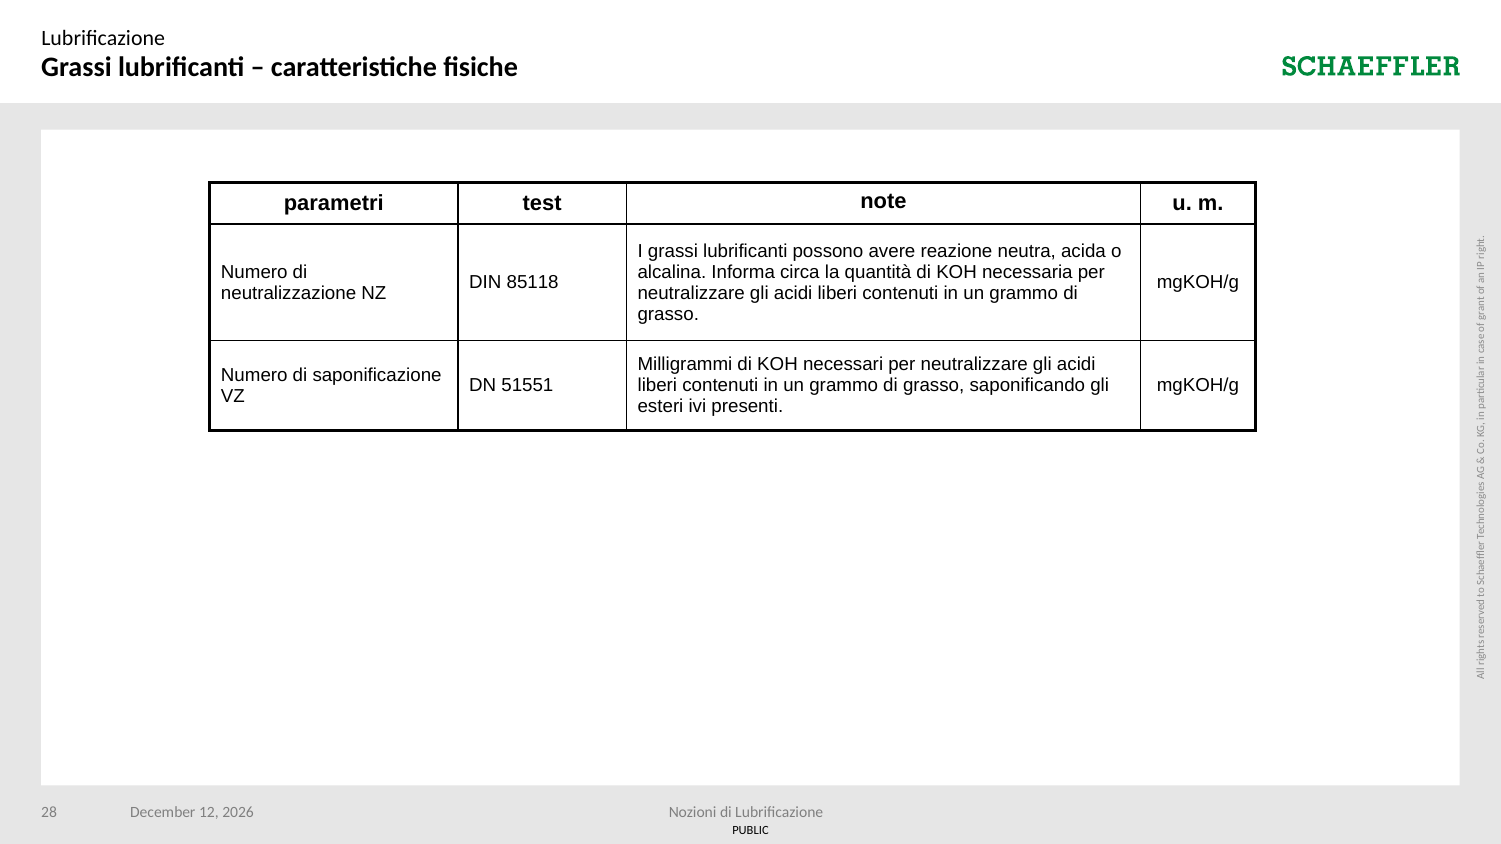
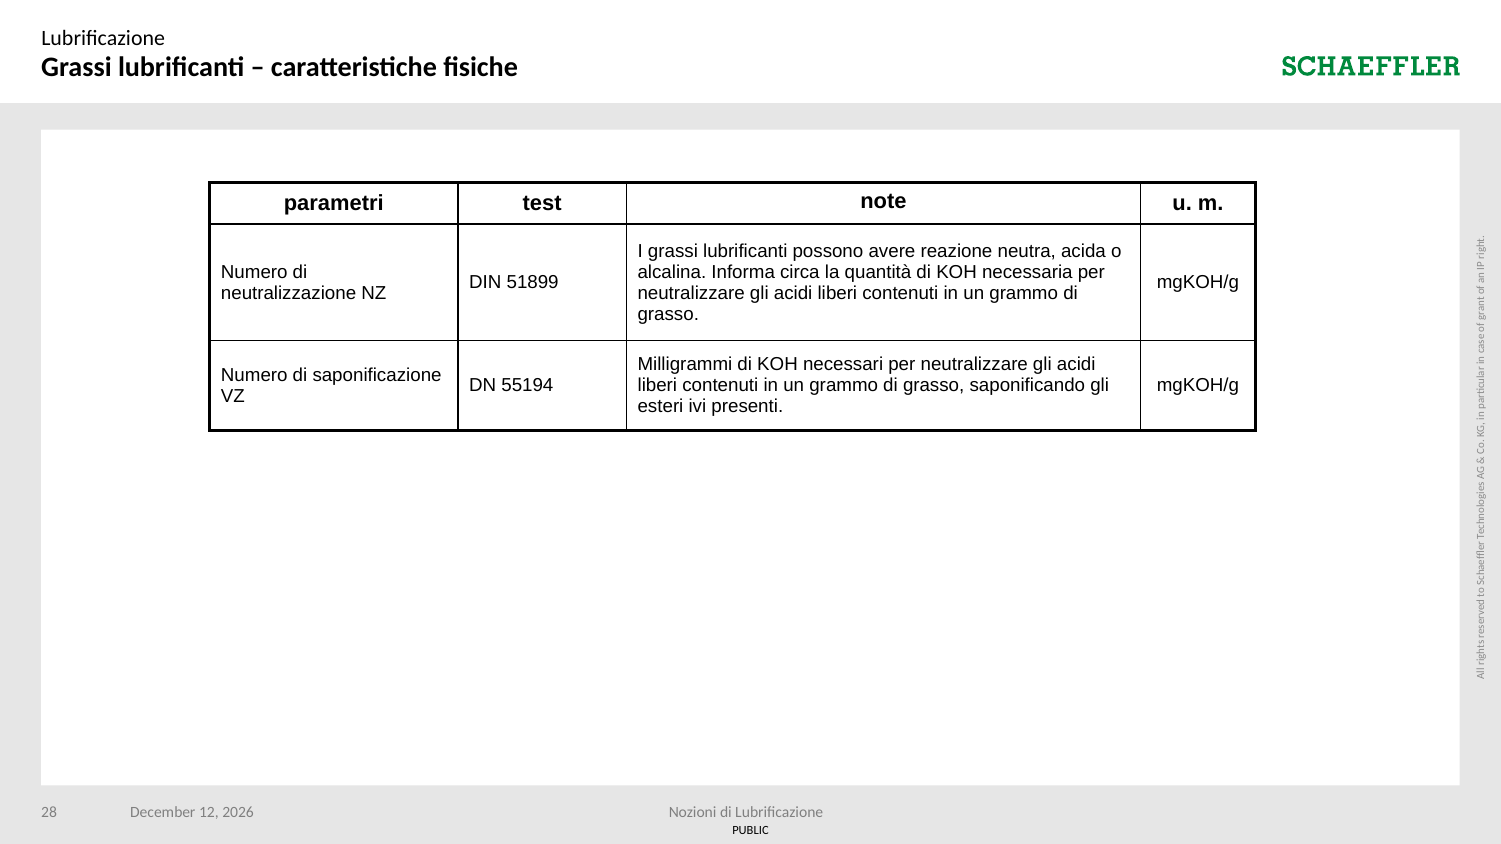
85118: 85118 -> 51899 (533, 283)
51551: 51551 -> 55194 (527, 386)
